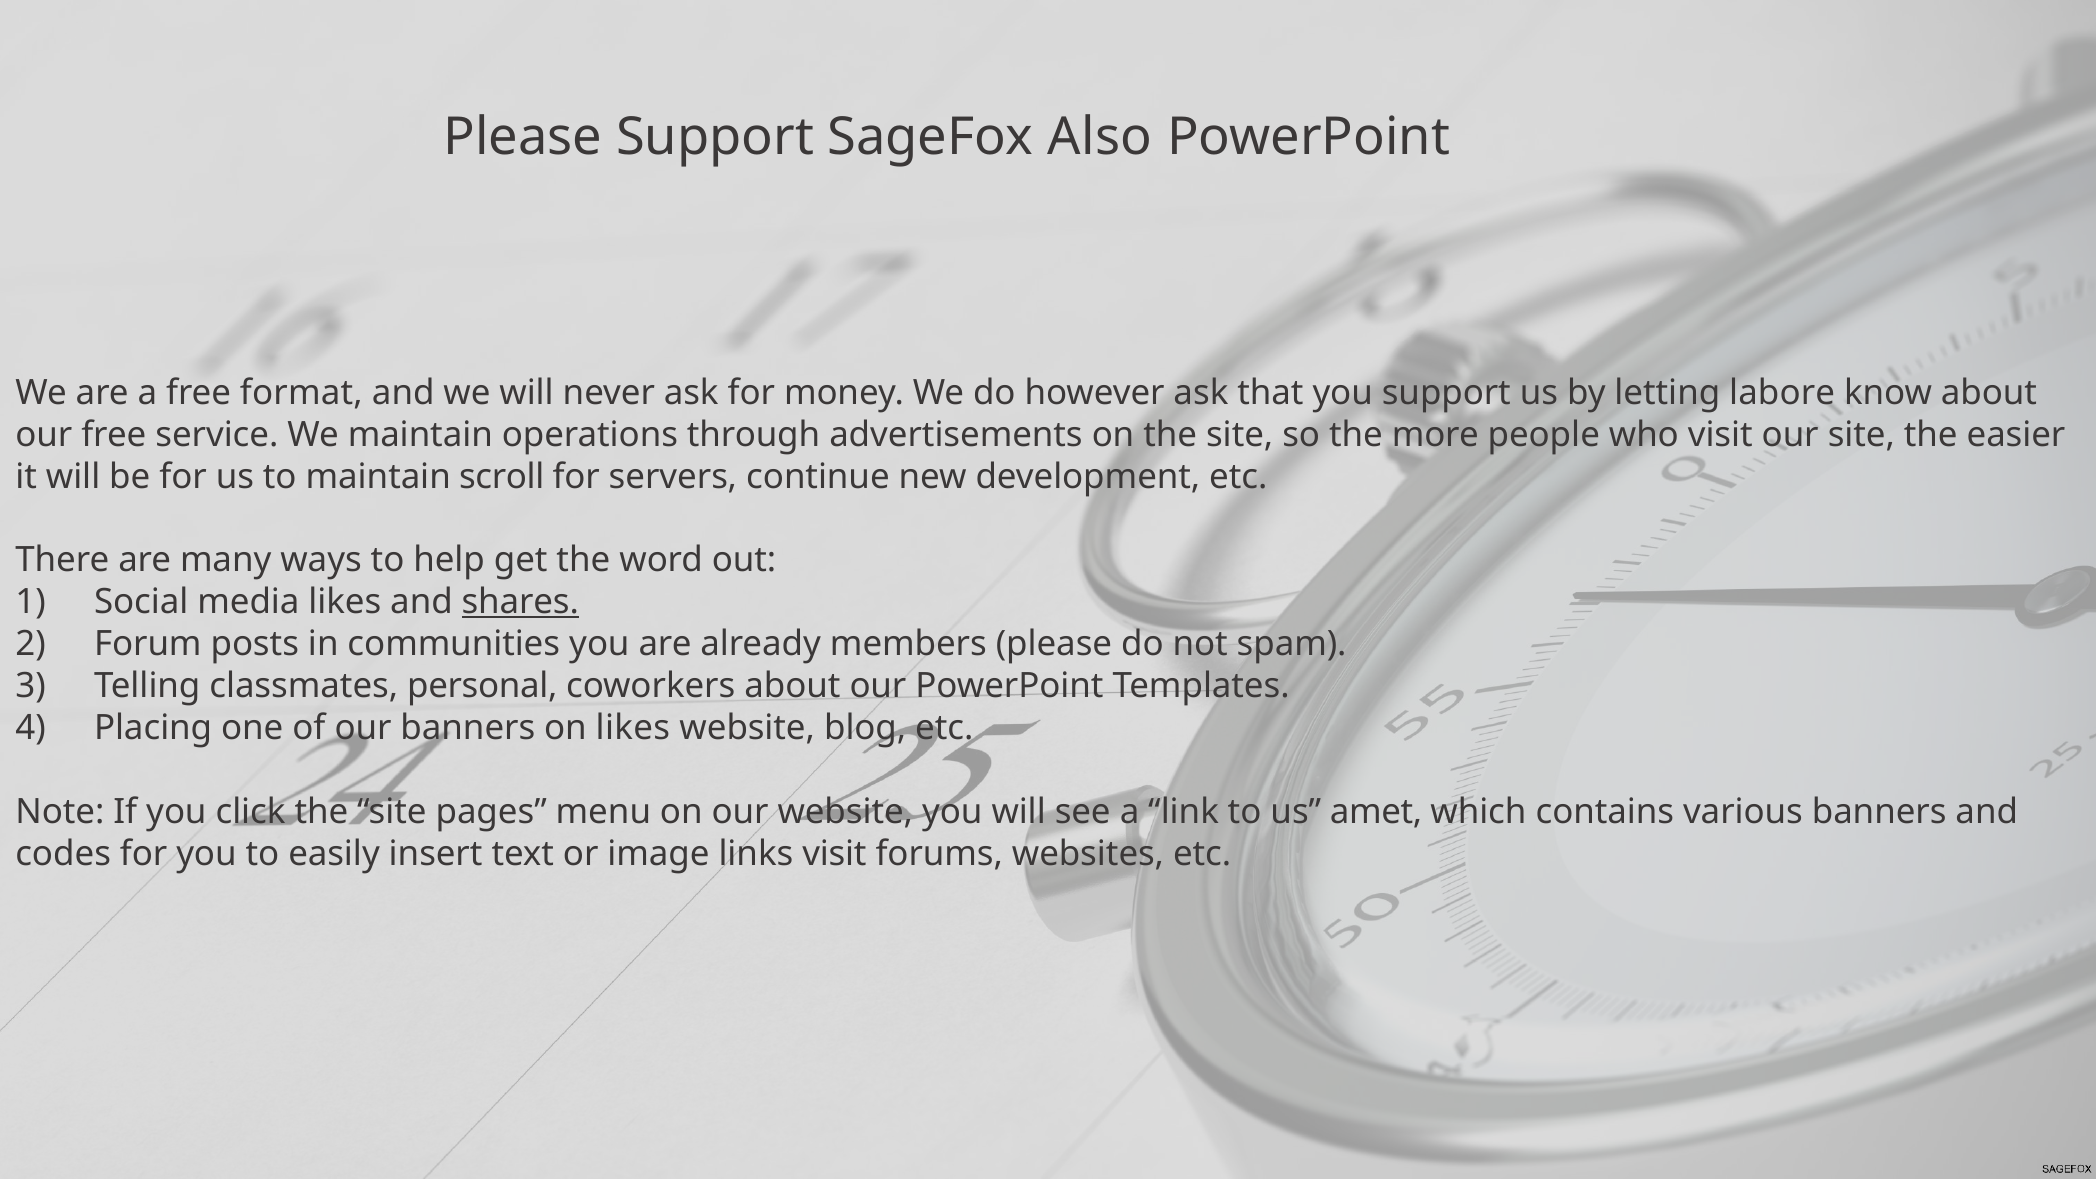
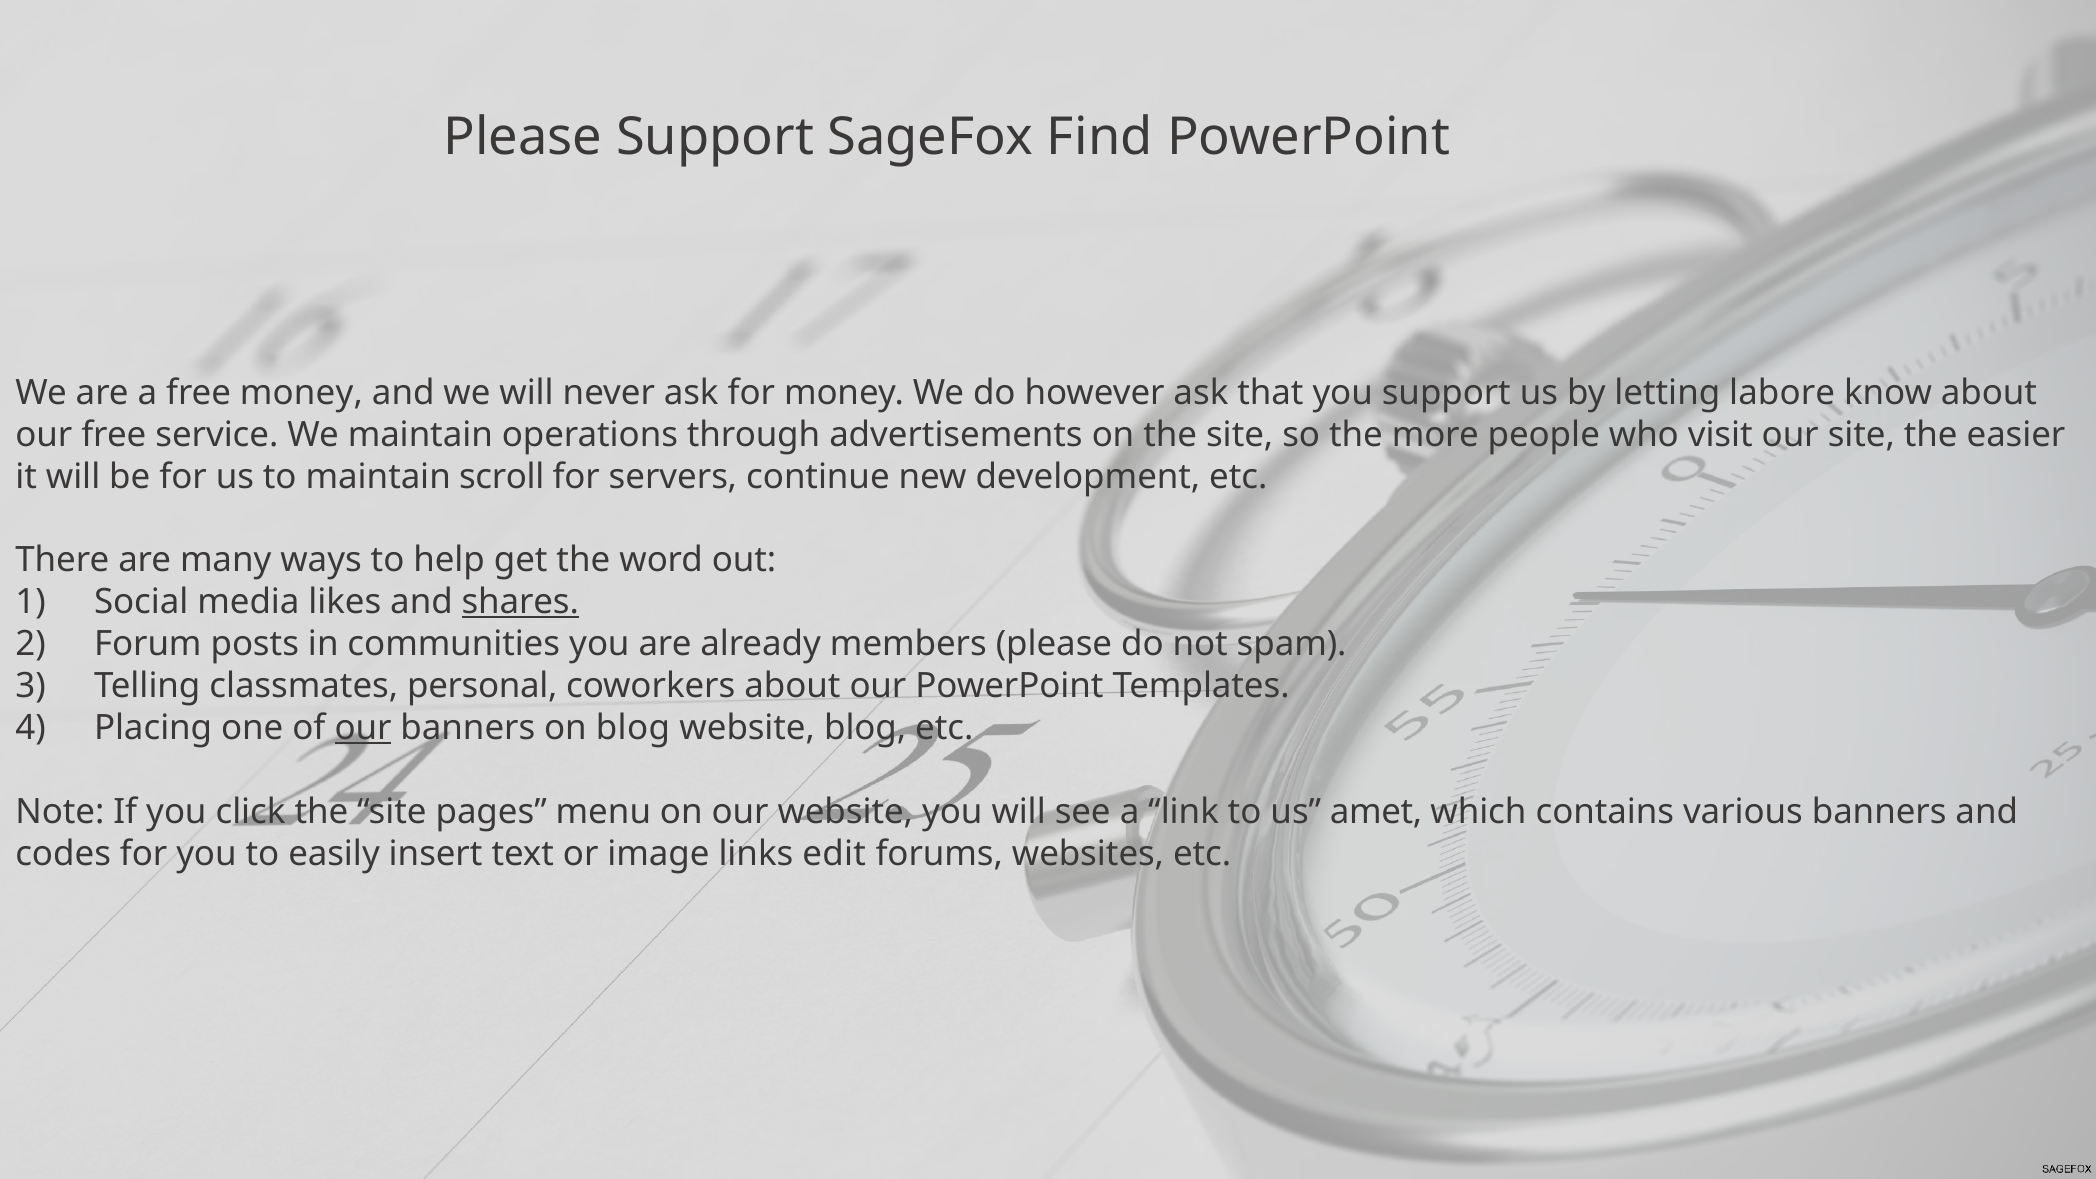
Also: Also -> Find (1100, 137)
free format: format -> money (301, 393)
our underline: none -> present (363, 728)
on likes: likes -> blog (633, 728)
links visit: visit -> edit (834, 854)
